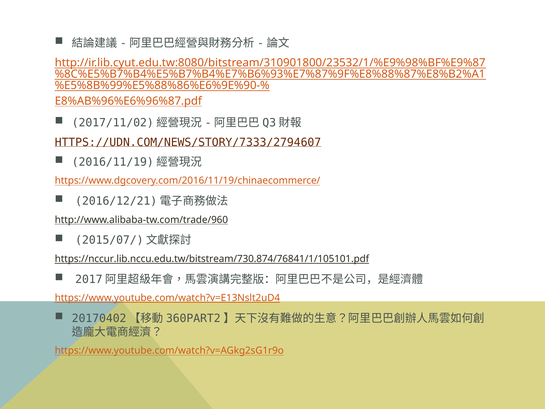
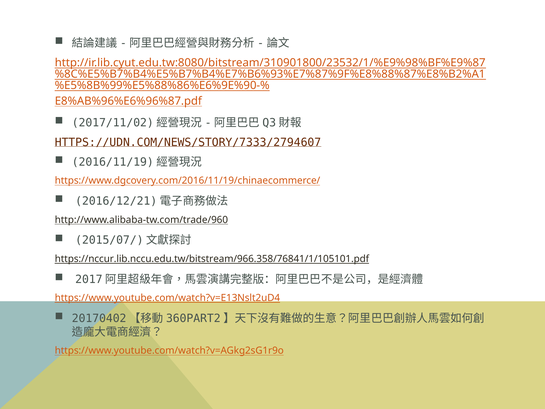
https://nccur.lib.nccu.edu.tw/bitstream/730.874/76841/1/105101.pdf: https://nccur.lib.nccu.edu.tw/bitstream/730.874/76841/1/105101.pdf -> https://nccur.lib.nccu.edu.tw/bitstream/966.358/76841/1/105101.pdf (212, 259)
